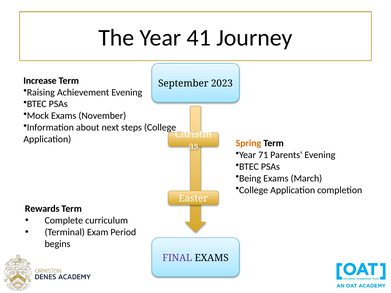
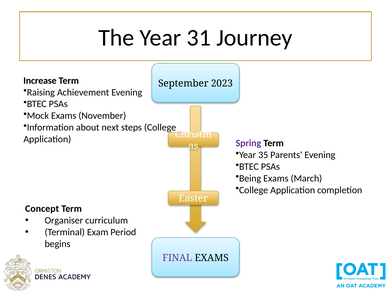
41: 41 -> 31 (199, 38)
Spring colour: orange -> purple (248, 143)
71: 71 -> 35 (263, 155)
Rewards: Rewards -> Concept (42, 209)
Complete: Complete -> Organiser (64, 221)
